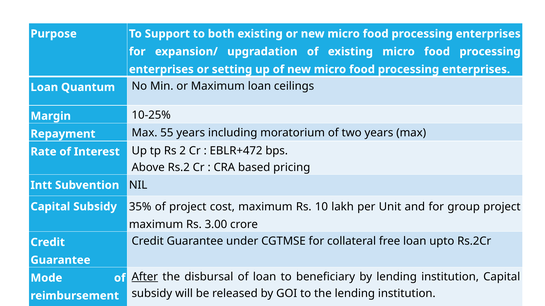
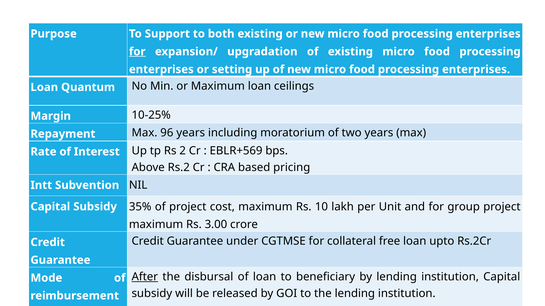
for underline: none -> present (137, 52)
55: 55 -> 96 (167, 133)
EBLR+472: EBLR+472 -> EBLR+569 (236, 151)
